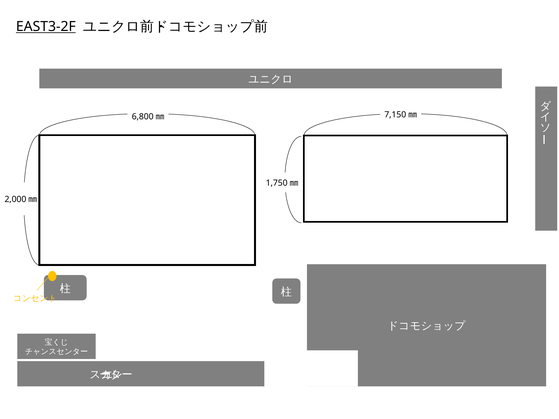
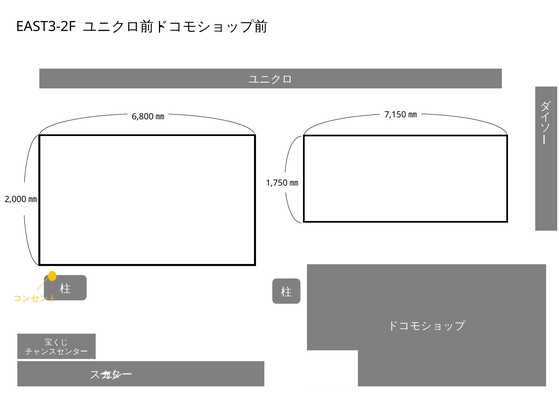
EAST3-2F underline: present -> none (46, 27)
